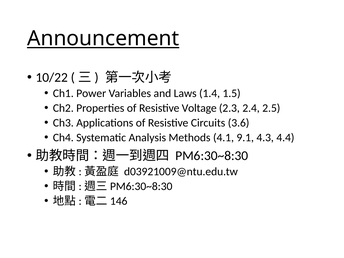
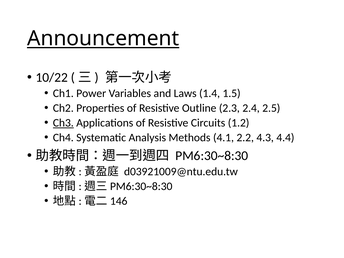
Voltage: Voltage -> Outline (199, 108)
Ch3 underline: none -> present (63, 123)
3.6: 3.6 -> 1.2 (239, 123)
9.1: 9.1 -> 2.2 (245, 138)
